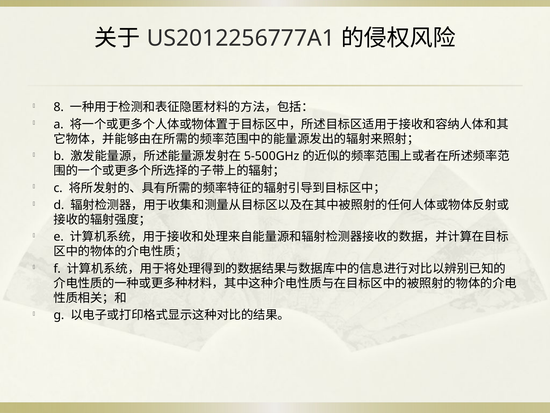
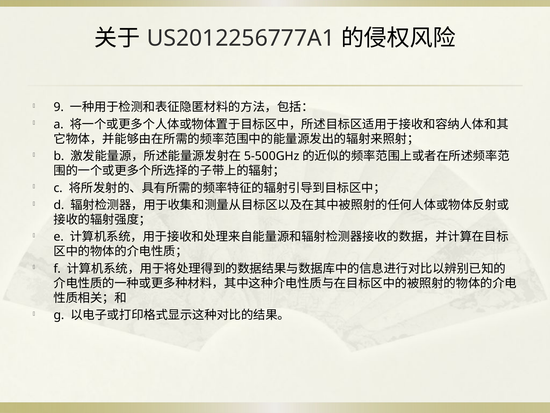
8: 8 -> 9 (59, 107)
